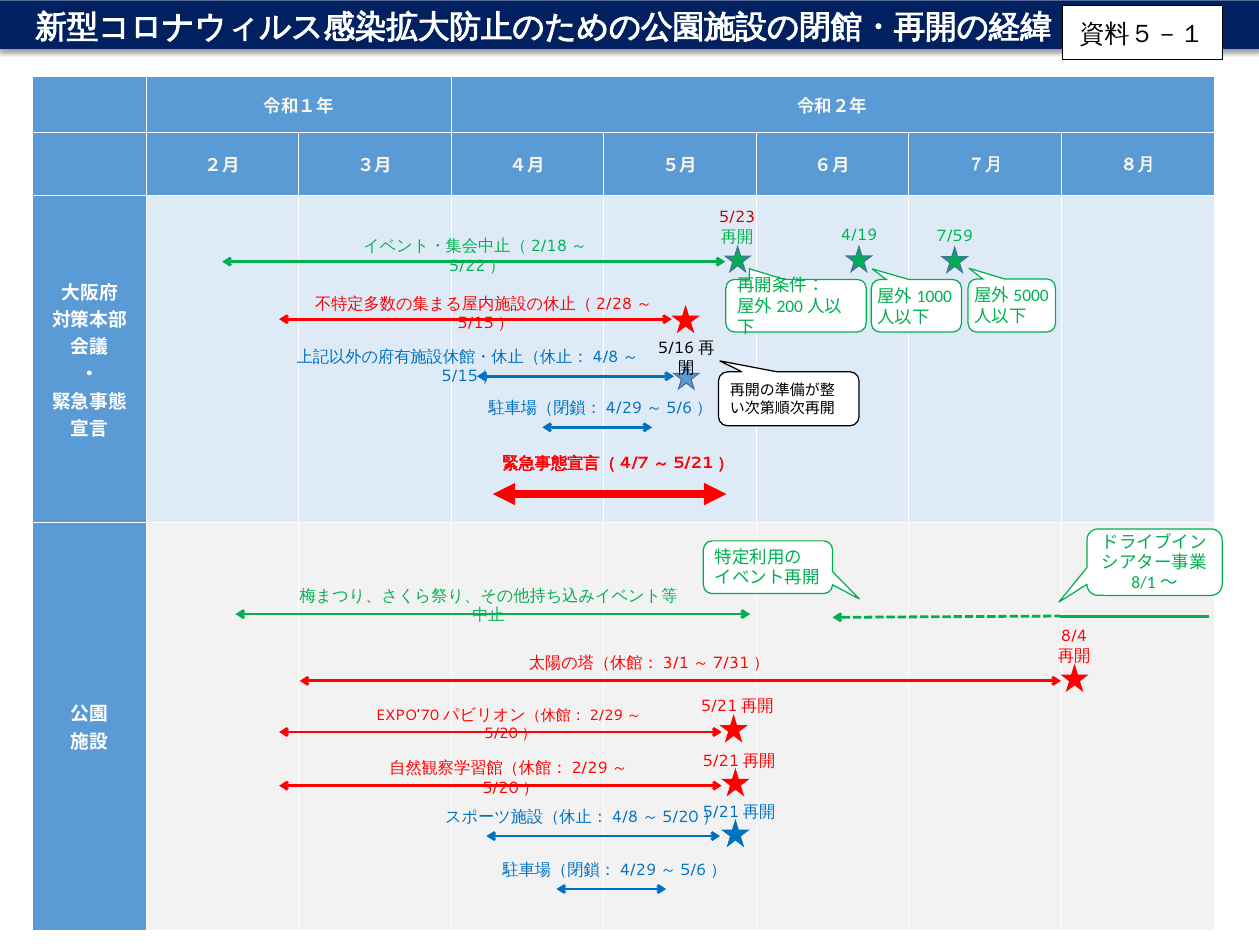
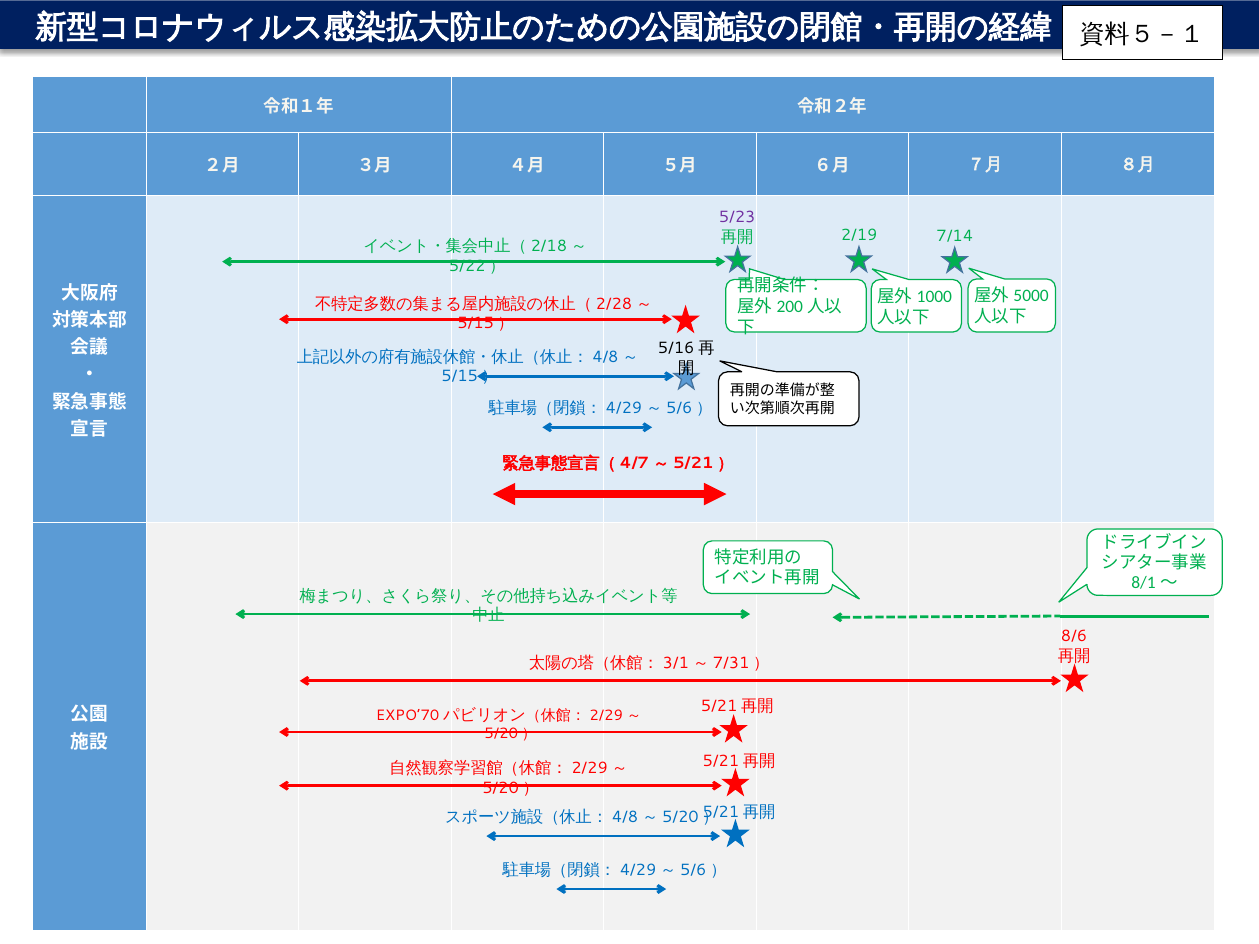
5/23 colour: red -> purple (737, 218)
4/19: 4/19 -> 2/19 (859, 235)
7/59: 7/59 -> 7/14 (955, 236)
8/4: 8/4 -> 8/6 (1074, 637)
